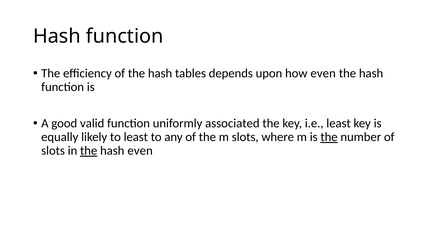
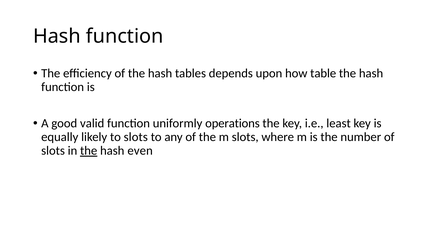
how even: even -> table (323, 73)
associated: associated -> operations (232, 123)
to least: least -> slots (136, 137)
the underline: present -> none (329, 137)
